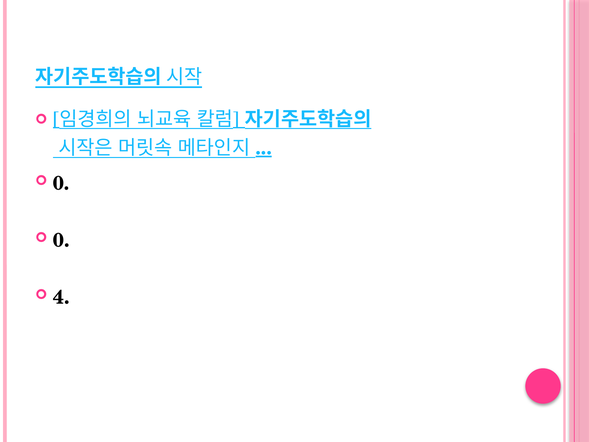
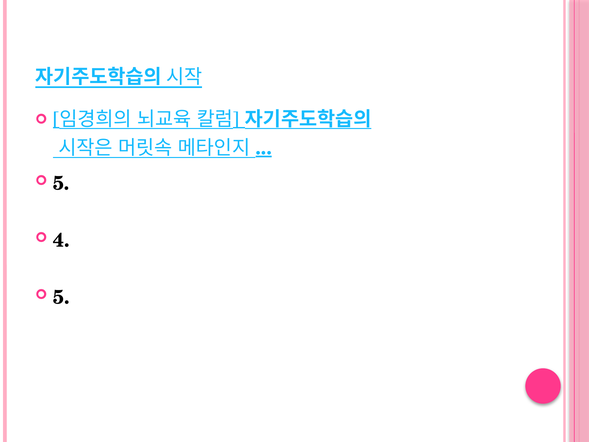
0: 0 -> 5 (61, 183)
0: 0 -> 4 (61, 240)
4: 4 -> 5 (61, 297)
